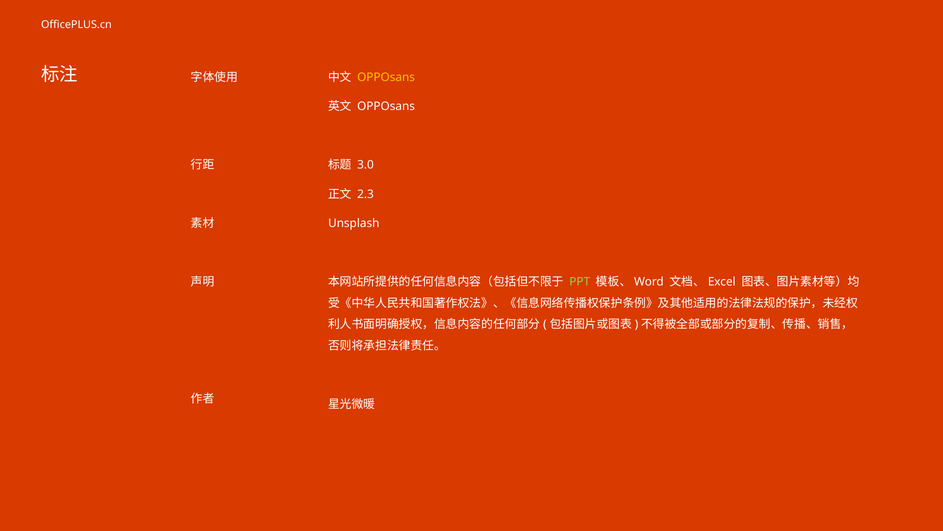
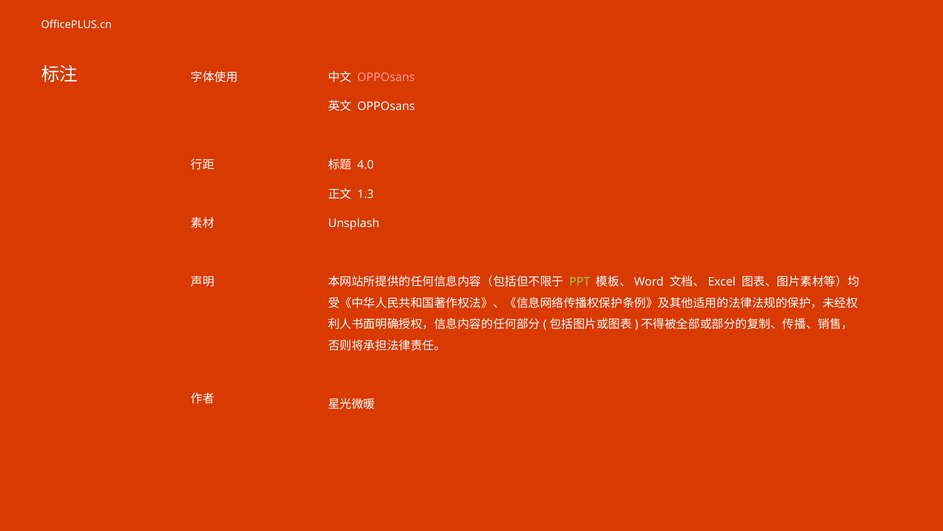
OPPOsans colour: yellow -> pink (386, 77)
3.0: 3.0 -> 4.0 (365, 165)
2.3: 2.3 -> 1.3 (365, 194)
